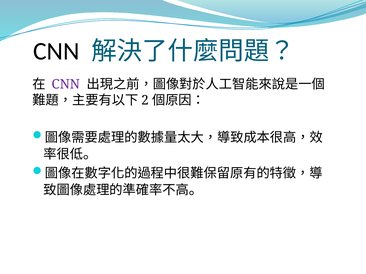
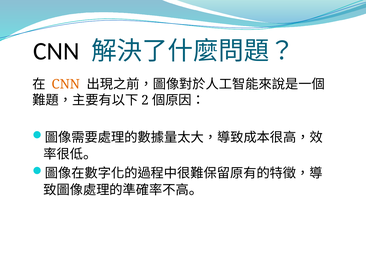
CNN colour: purple -> orange (66, 85)
